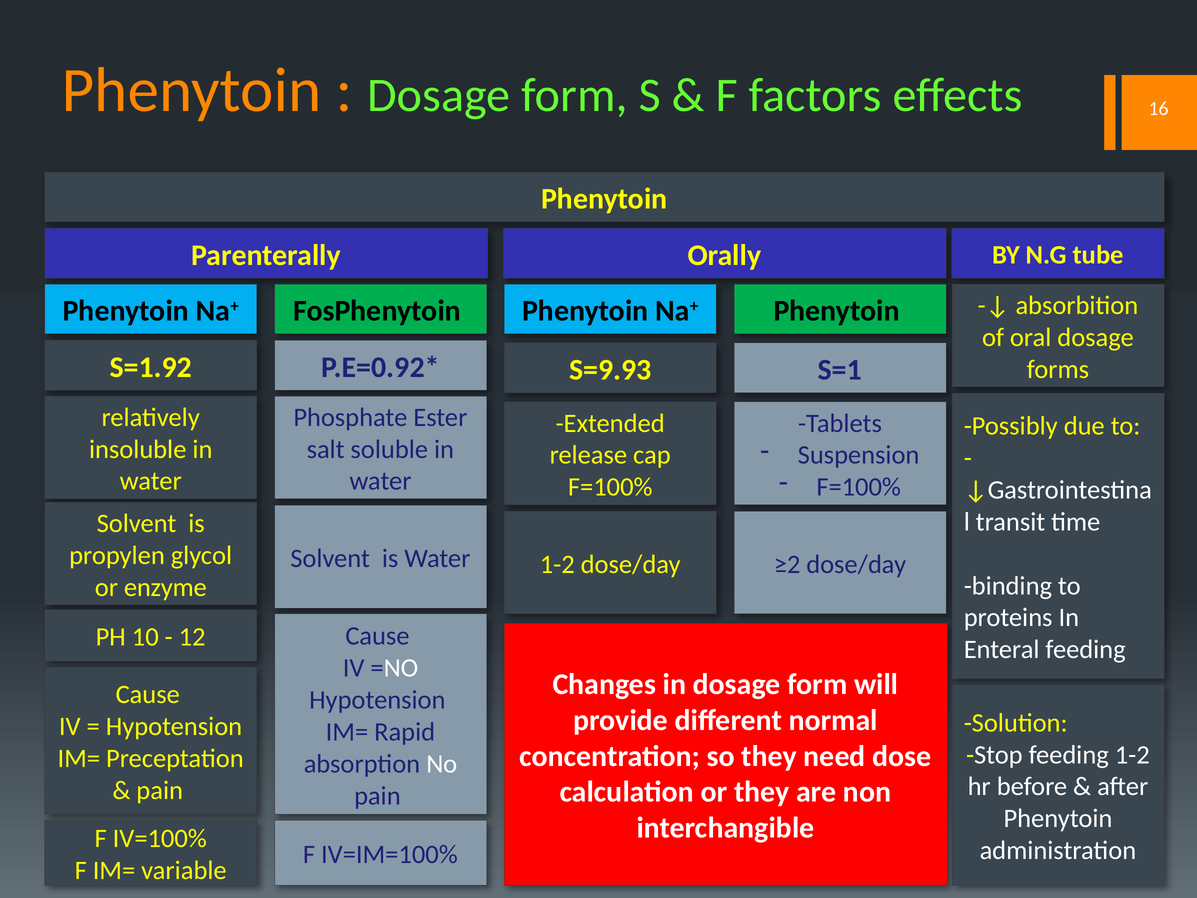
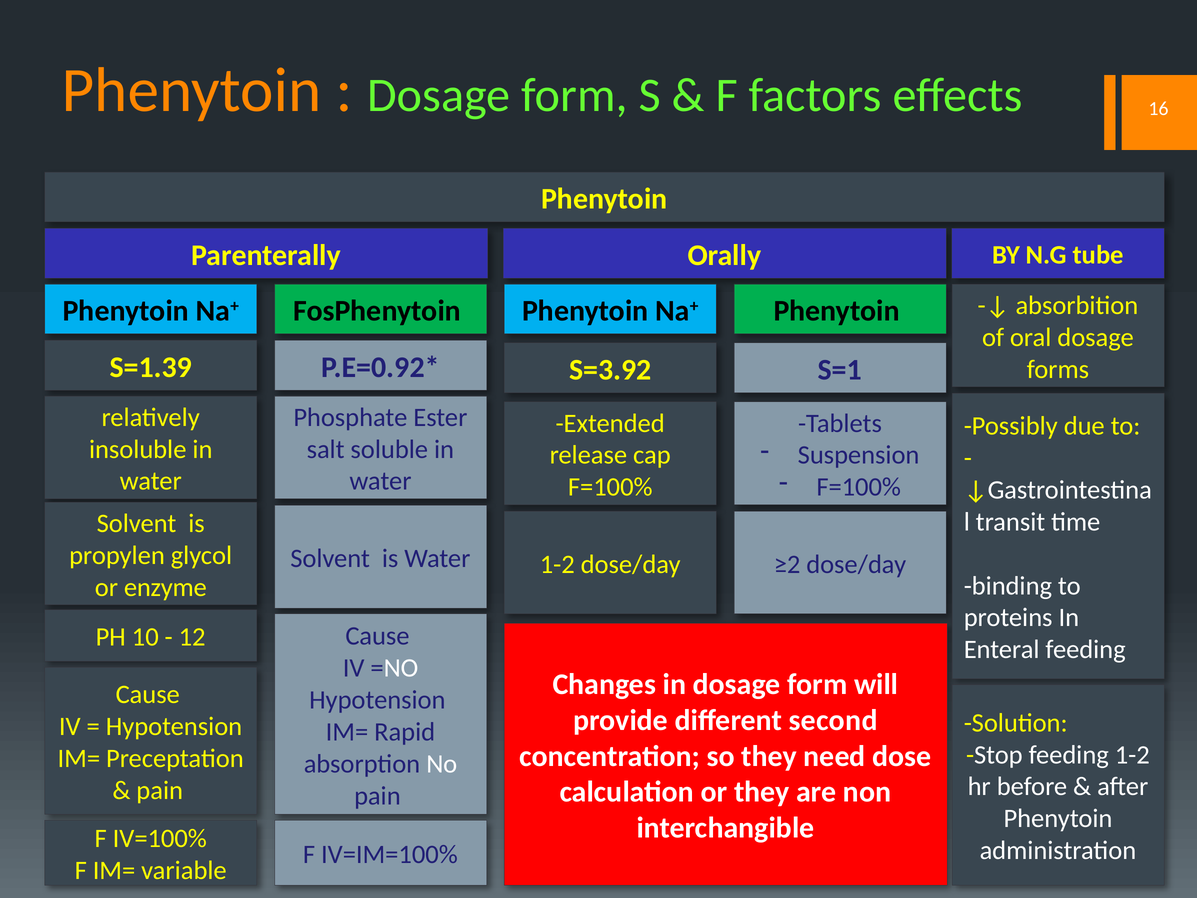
S=1.92: S=1.92 -> S=1.39 (151, 367)
S=9.93: S=9.93 -> S=3.92 (610, 370)
normal: normal -> second (833, 720)
